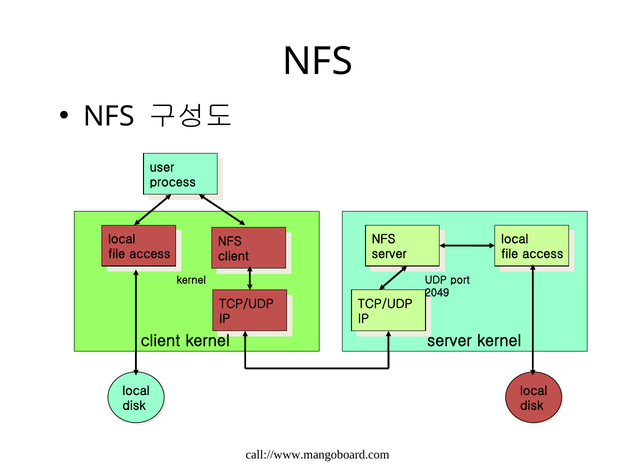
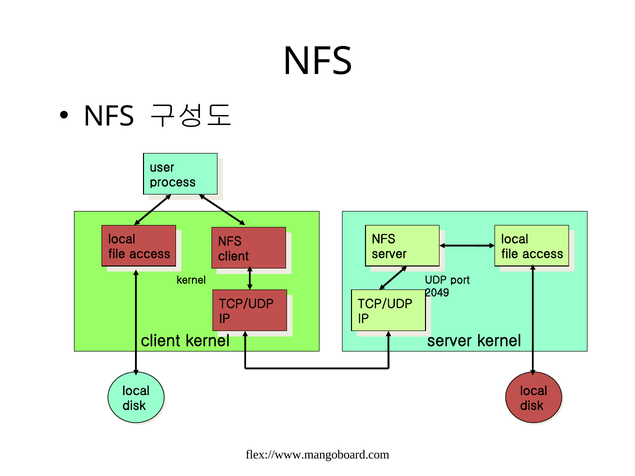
call://www.mangoboard.com: call://www.mangoboard.com -> flex://www.mangoboard.com (318, 455)
